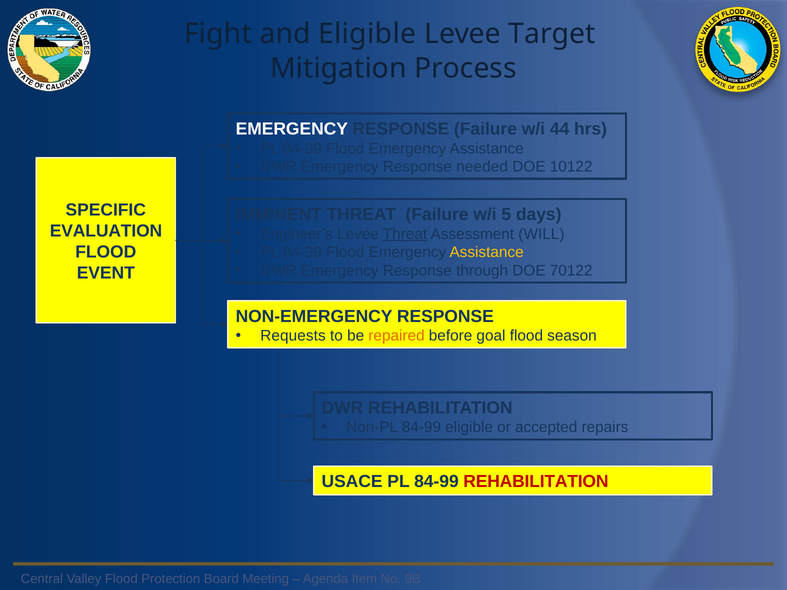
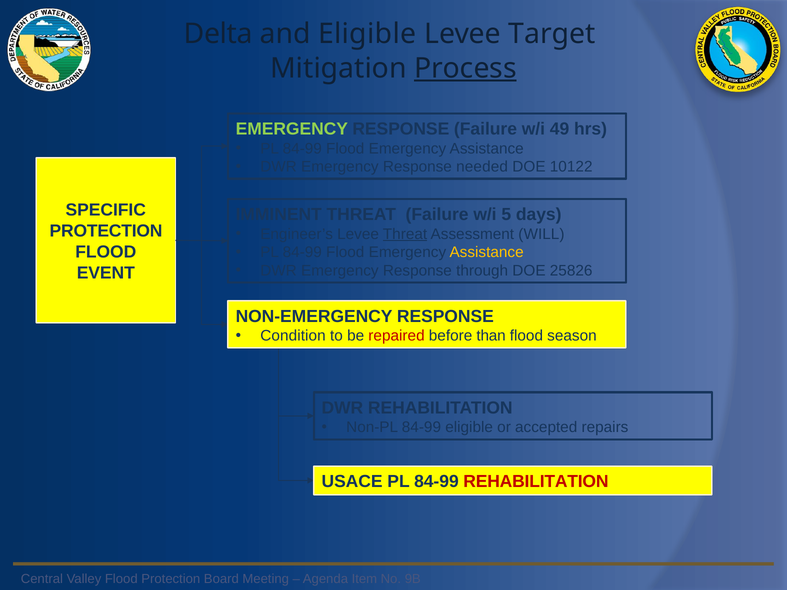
Fight: Fight -> Delta (218, 34)
Process underline: none -> present (465, 68)
EMERGENCY colour: white -> light green (292, 129)
44: 44 -> 49 (560, 129)
EVALUATION: EVALUATION -> PROTECTION (106, 231)
70122: 70122 -> 25826 (571, 271)
Requests: Requests -> Condition (293, 336)
repaired colour: orange -> red (396, 336)
goal: goal -> than (491, 336)
